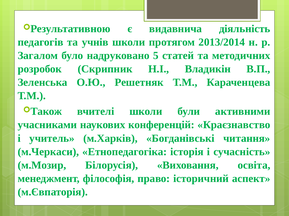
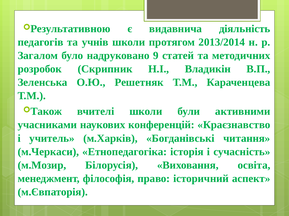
5: 5 -> 9 (156, 56)
